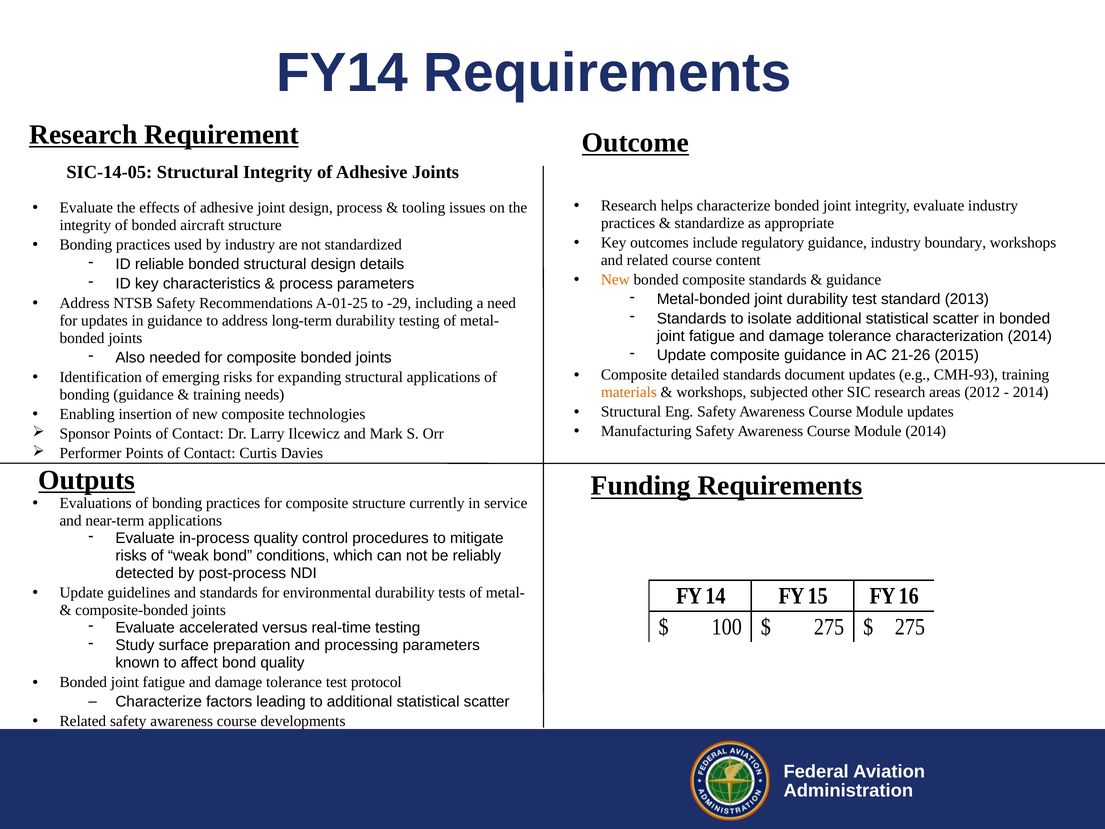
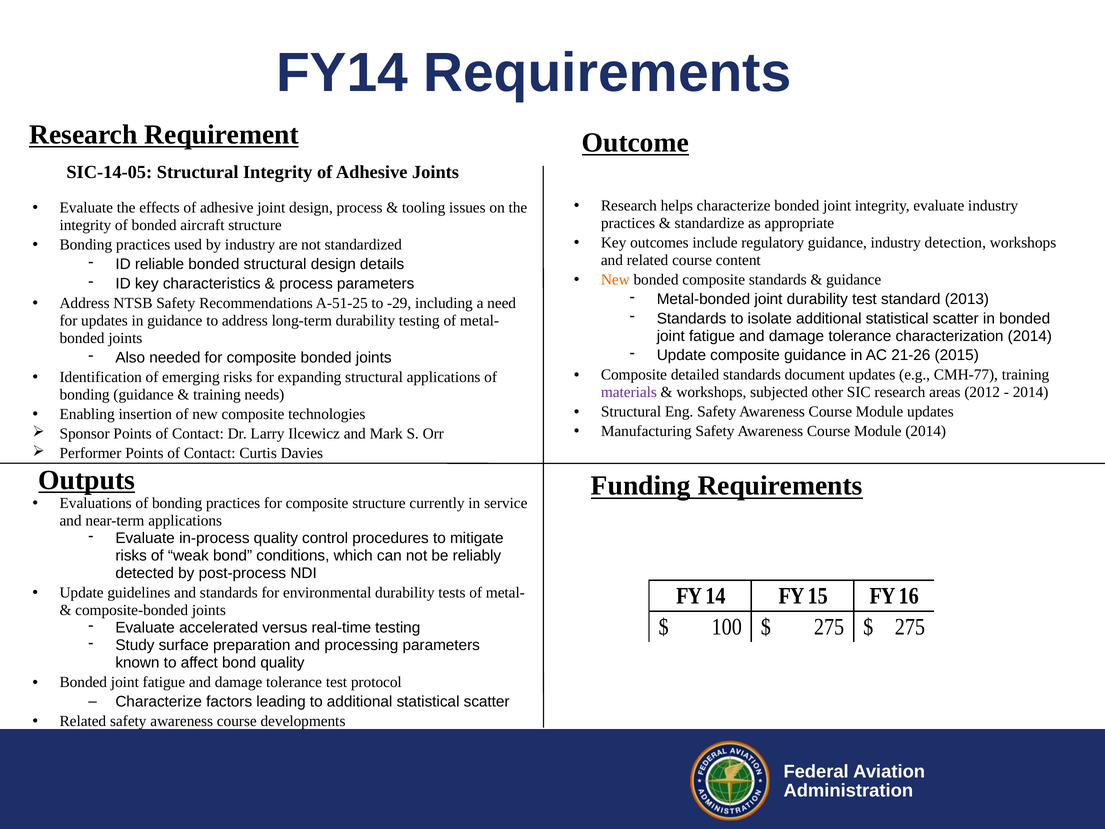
boundary: boundary -> detection (955, 242)
A-01-25: A-01-25 -> A-51-25 (342, 303)
CMH-93: CMH-93 -> CMH-77 (966, 375)
materials colour: orange -> purple (629, 392)
